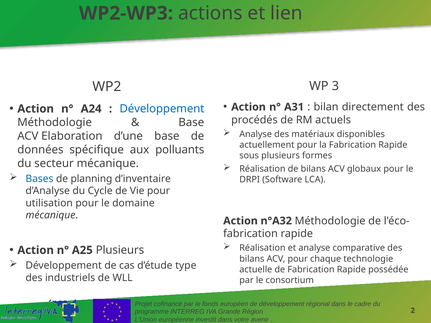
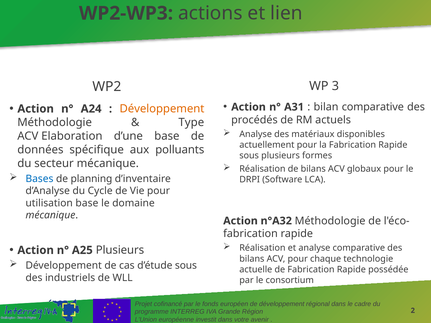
bilan directement: directement -> comparative (373, 107)
Développement colour: blue -> orange (162, 109)
Base: Base -> Type (191, 123)
utilisation pour: pour -> base (87, 203)
d’étude type: type -> sous (186, 266)
